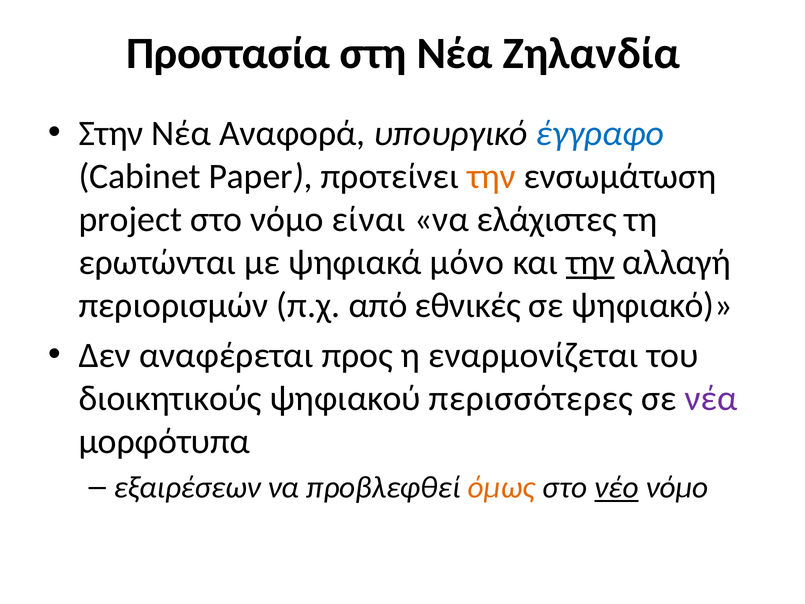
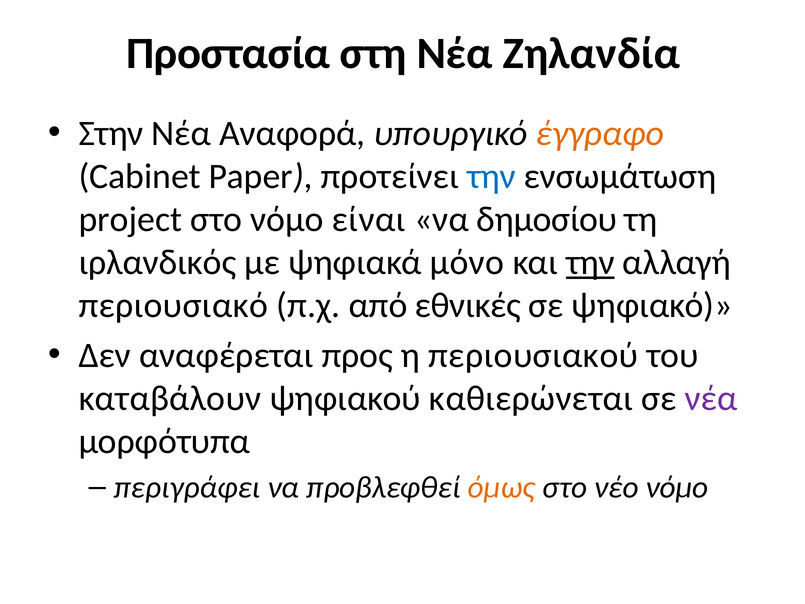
έγγραφο colour: blue -> orange (600, 133)
την colour: orange -> blue (491, 176)
ελάχιστες: ελάχιστες -> δημοσίου (547, 219)
ερωτώνται: ερωτώνται -> ιρλανδικός (157, 262)
περιορισμών: περιορισμών -> περιουσιακό (173, 305)
εναρμονίζεται: εναρμονίζεται -> περιουσιακού (533, 355)
διοικητικούς: διοικητικούς -> καταβάλουν (170, 398)
περισσότερες: περισσότερες -> καθιερώνεται (531, 398)
εξαιρέσεων: εξαιρέσεων -> περιγράφει (187, 487)
νέο underline: present -> none (616, 487)
